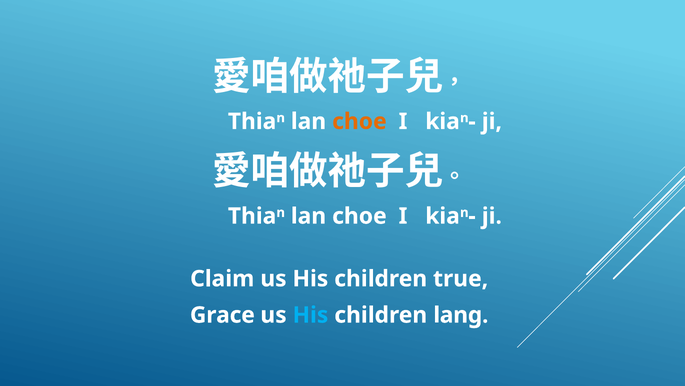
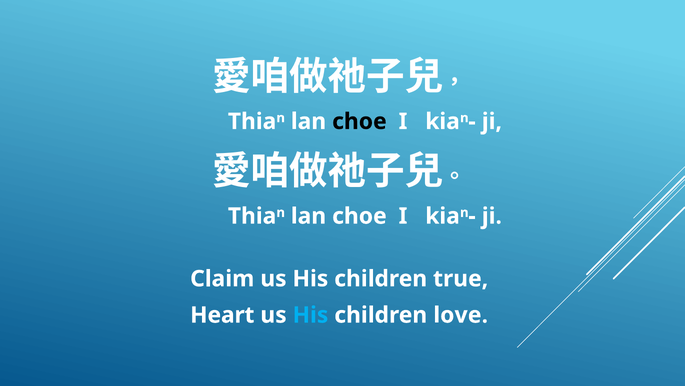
choe colour: orange -> black (359, 121)
Grace: Grace -> Heart (222, 315)
lang: lang -> love (461, 315)
